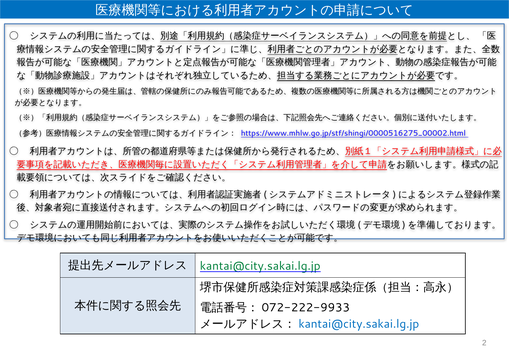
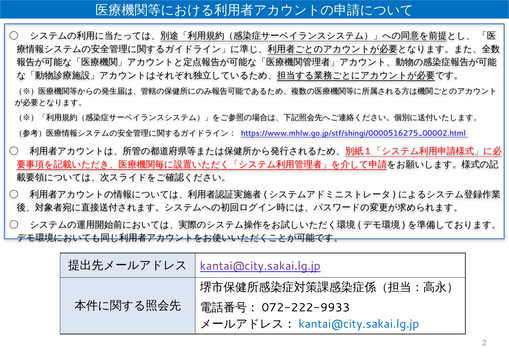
kantai@city.sakai.lg.jp colour: green -> purple (260, 266)
